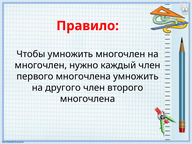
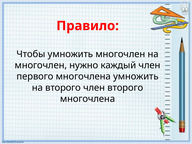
на другого: другого -> второго (63, 88)
